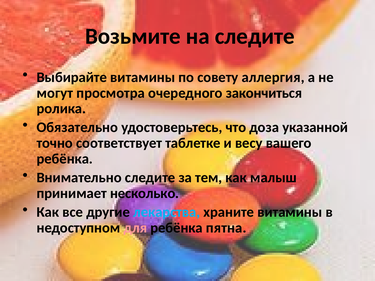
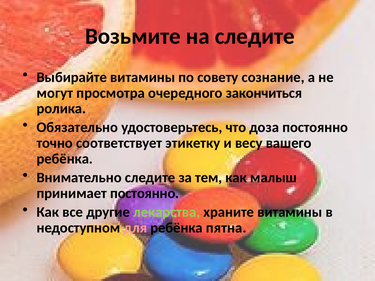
аллергия: аллергия -> сознание (273, 77)
доза указанной: указанной -> постоянно (315, 128)
таблетке: таблетке -> этикетку (193, 143)
принимает несколько: несколько -> постоянно (145, 194)
лекарства colour: light blue -> light green (167, 212)
